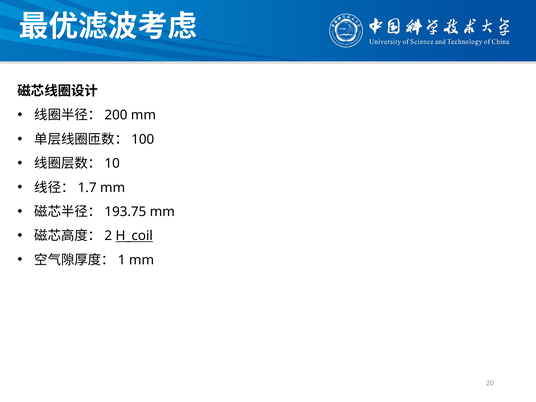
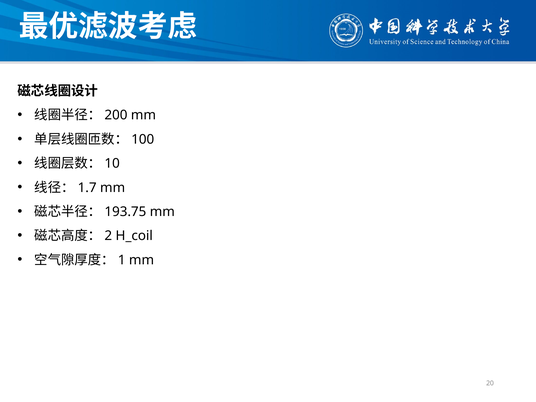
H_coil underline: present -> none (134, 236)
